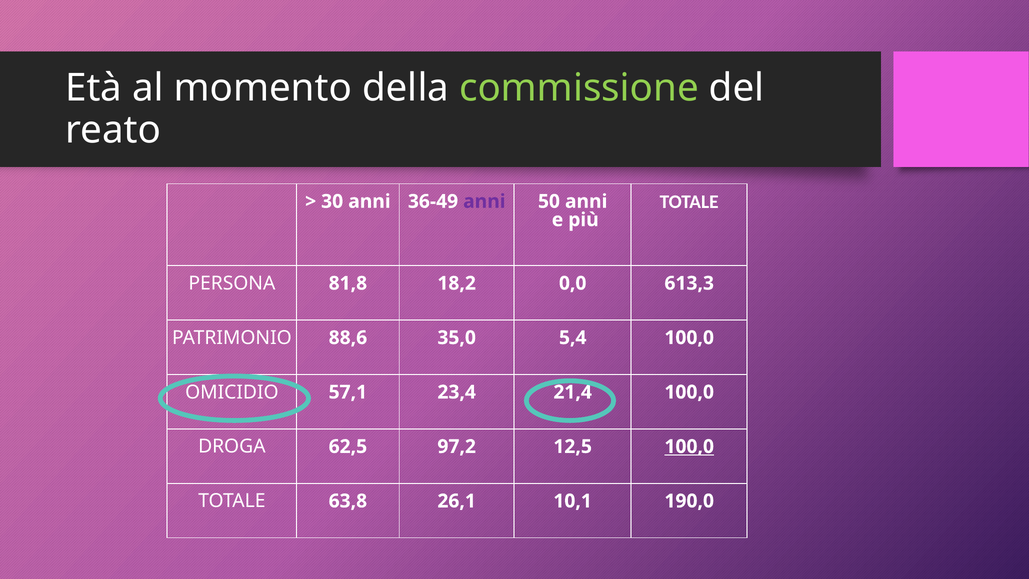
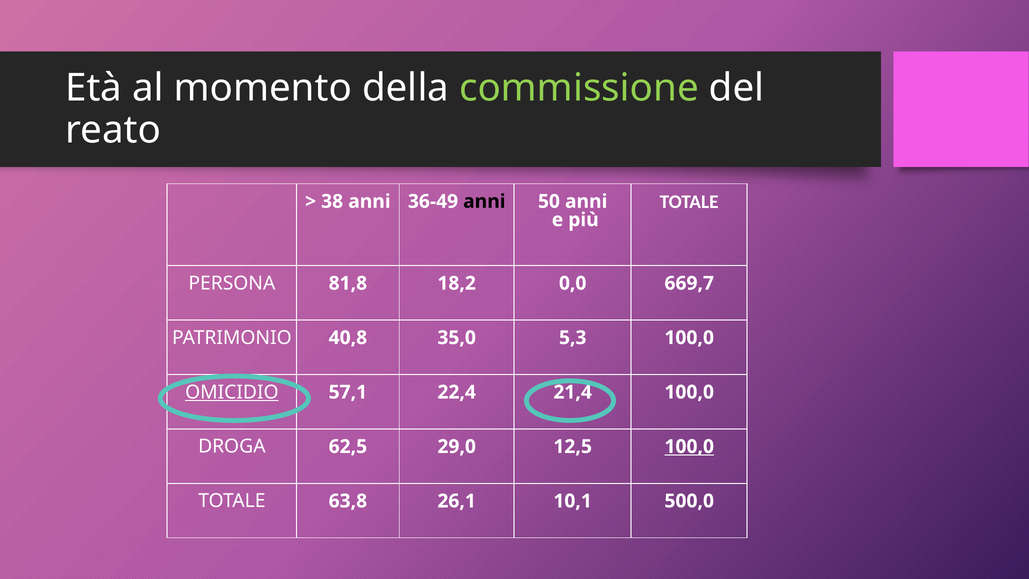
30: 30 -> 38 (332, 201)
anni colour: purple -> black (484, 201)
613,3: 613,3 -> 669,7 (689, 283)
88,6: 88,6 -> 40,8 (348, 338)
5,4: 5,4 -> 5,3 (573, 338)
OMICIDIO underline: none -> present (232, 392)
23,4: 23,4 -> 22,4 (457, 392)
97,2: 97,2 -> 29,0 (457, 446)
190,0: 190,0 -> 500,0 (689, 501)
